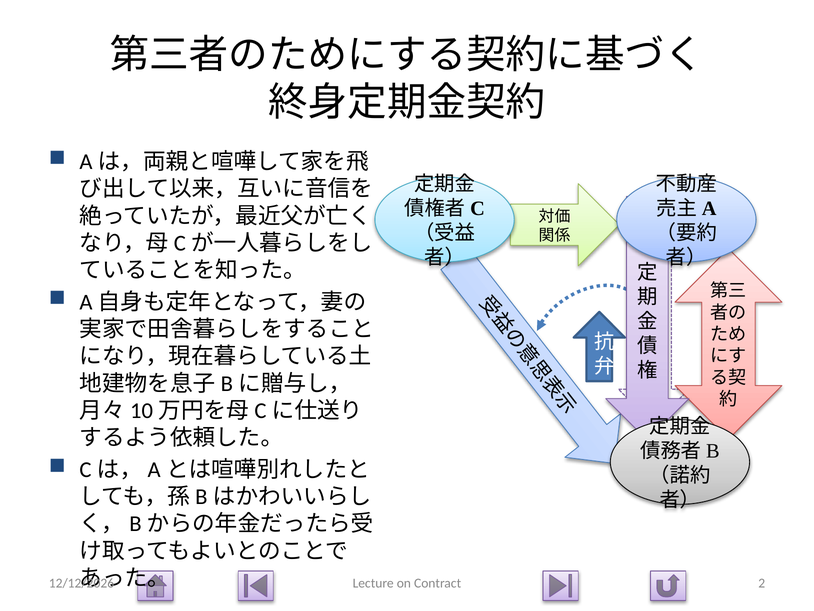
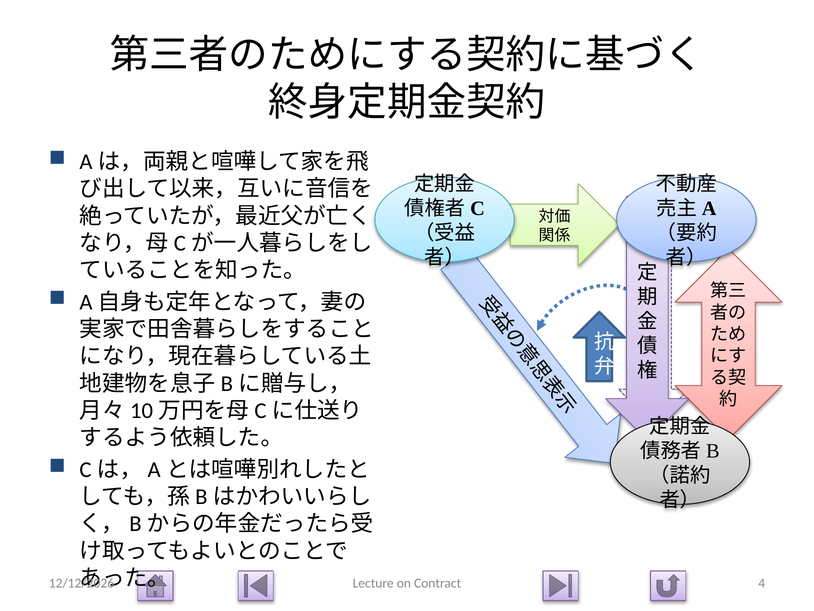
2: 2 -> 4 (762, 583)
